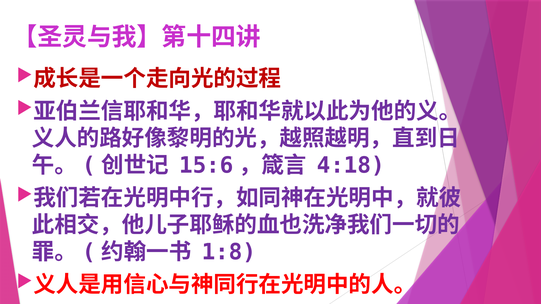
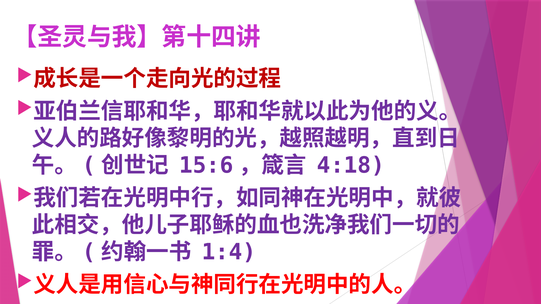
1:8: 1:8 -> 1:4 (229, 252)
